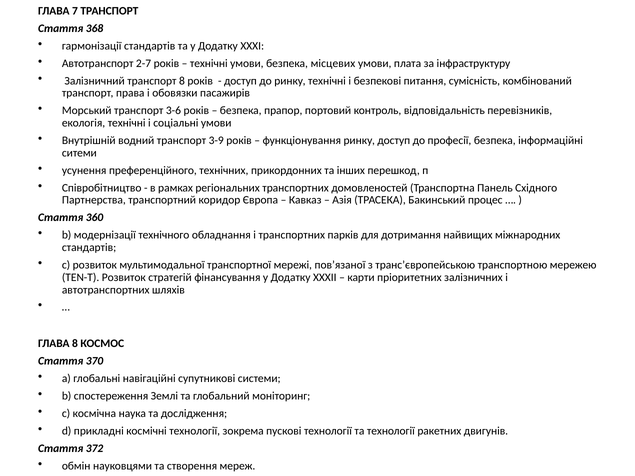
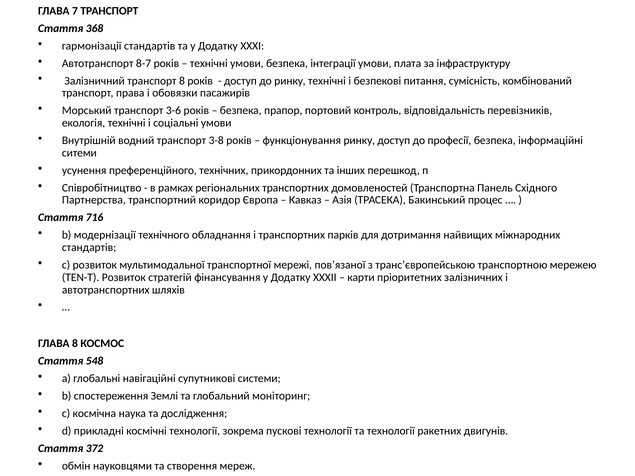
2-7: 2-7 -> 8-7 (144, 63)
місцевих: місцевих -> інтеграції (333, 63)
3-9: 3-9 -> 3-8 (216, 141)
360: 360 -> 716 (95, 218)
370: 370 -> 548 (95, 361)
